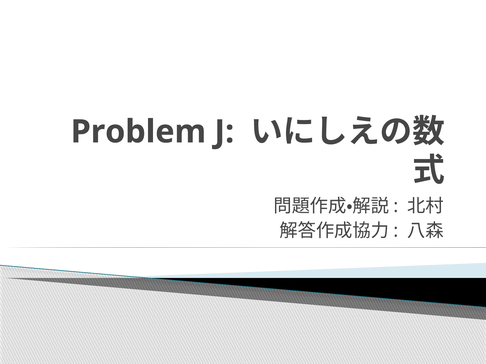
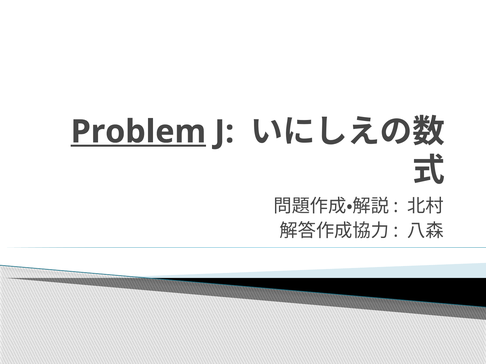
Problem underline: none -> present (138, 132)
